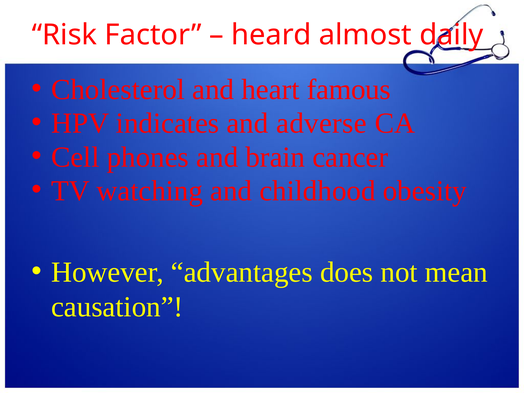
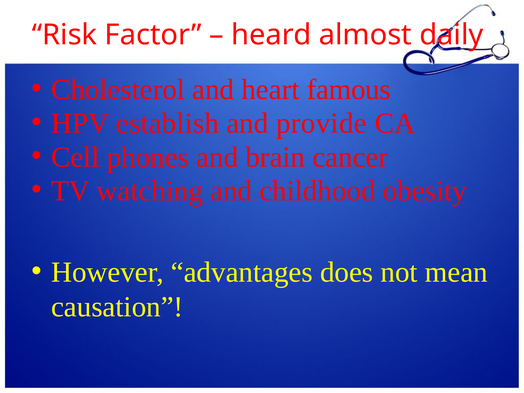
indicates: indicates -> establish (168, 123)
adverse: adverse -> provide (321, 123)
